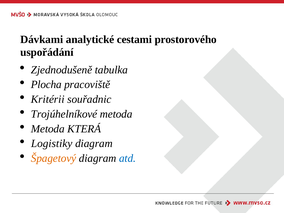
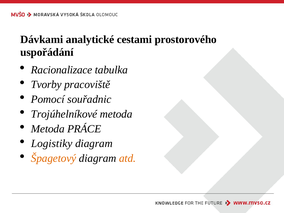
Zjednodušeně: Zjednodušeně -> Racionalizace (62, 70)
Plocha: Plocha -> Tvorby (46, 85)
Kritérii: Kritérii -> Pomocí (48, 99)
KTERÁ: KTERÁ -> PRÁCE (84, 129)
atd colour: blue -> orange (127, 158)
